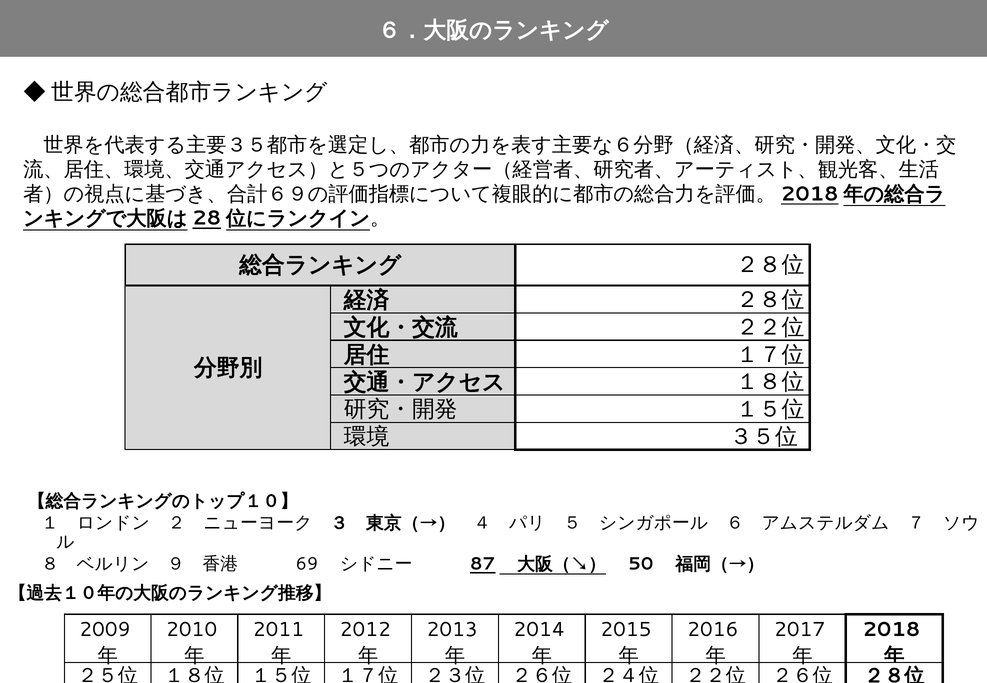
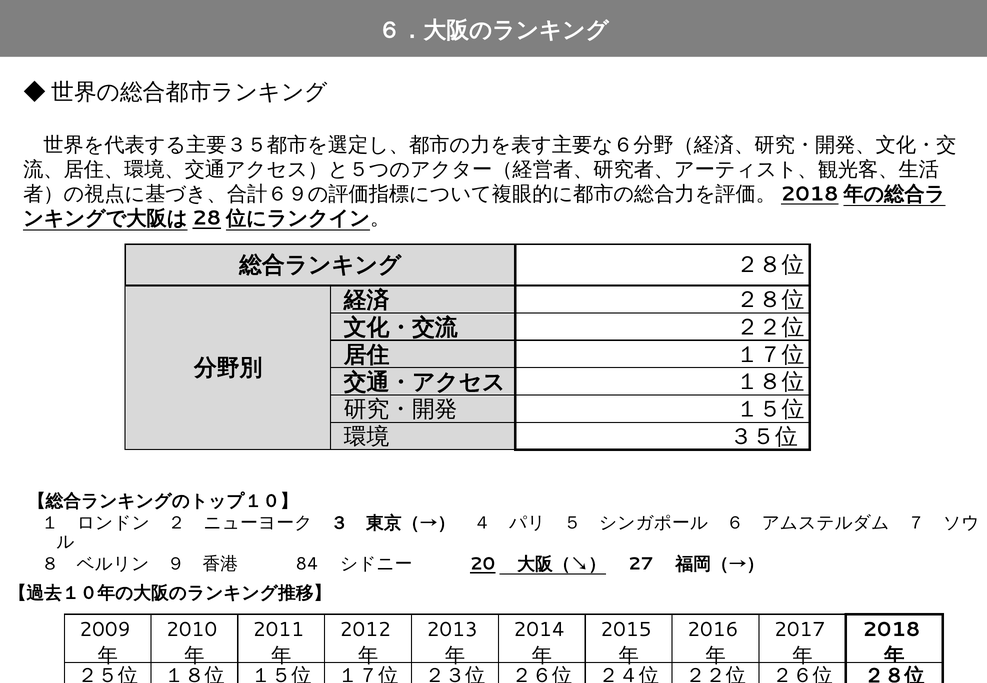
69: 69 -> 84 (307, 564)
87: 87 -> 20 (483, 564)
50: 50 -> 27 (641, 564)
